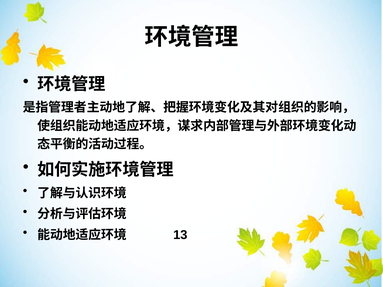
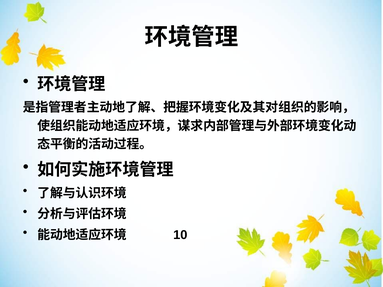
13: 13 -> 10 (180, 235)
